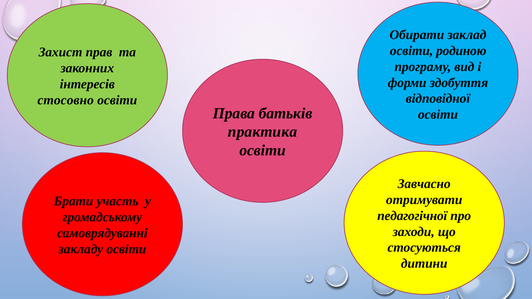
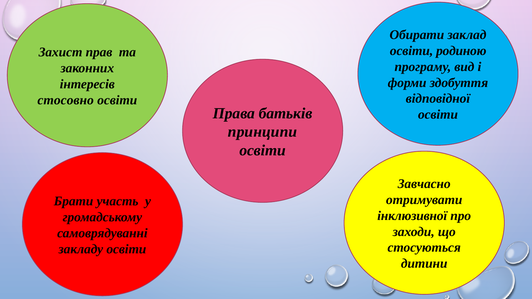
практика: практика -> принципи (263, 132)
педагогічної: педагогічної -> інклюзивної (412, 216)
